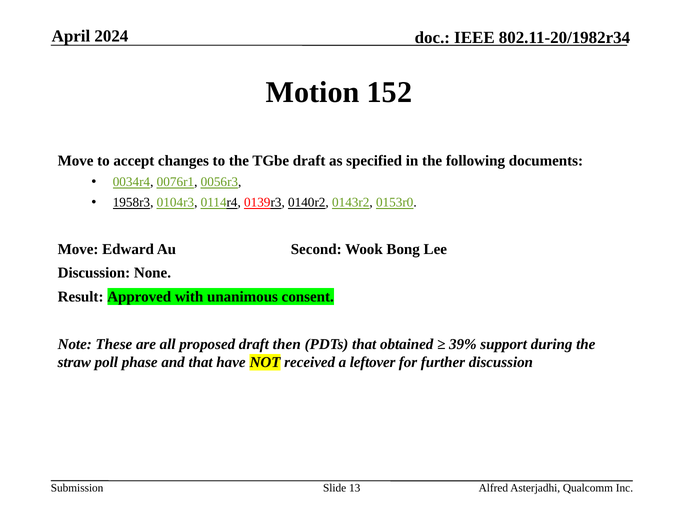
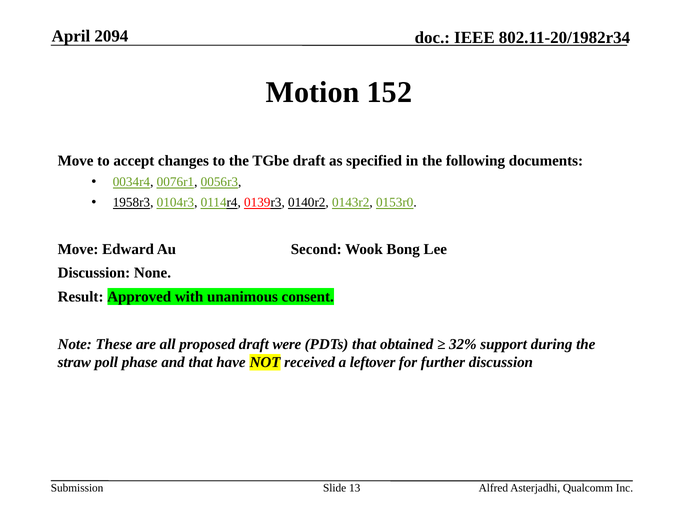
2024: 2024 -> 2094 (111, 36)
then: then -> were (287, 344)
39%: 39% -> 32% (463, 344)
